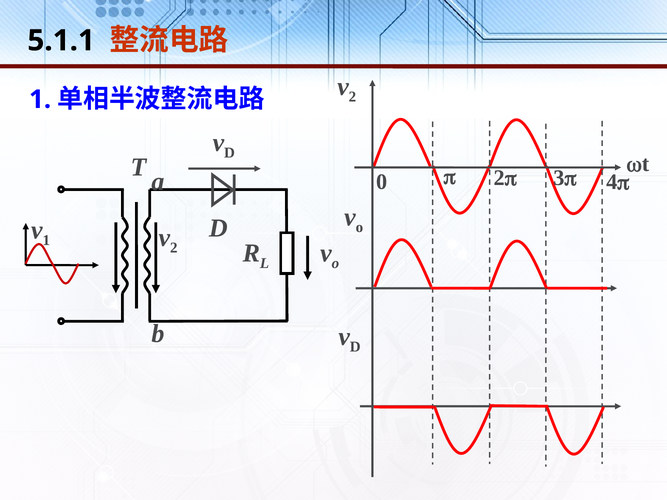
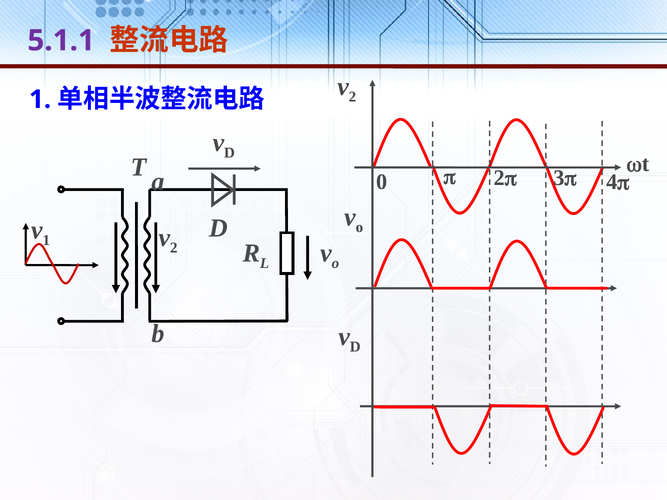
5.1.1 colour: black -> purple (61, 41)
